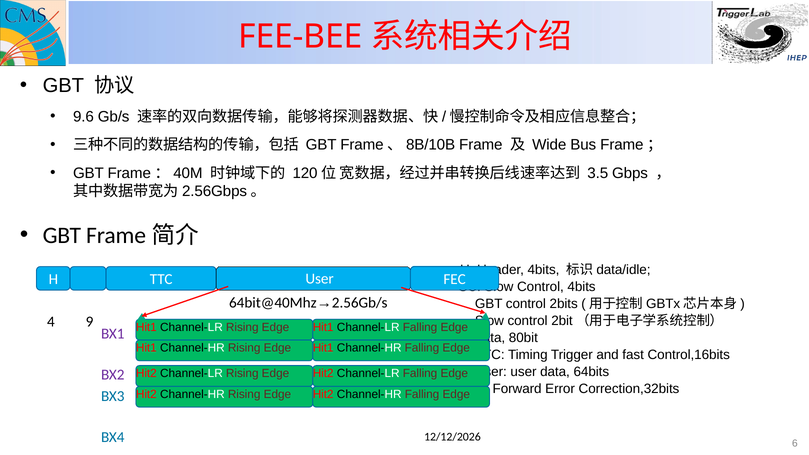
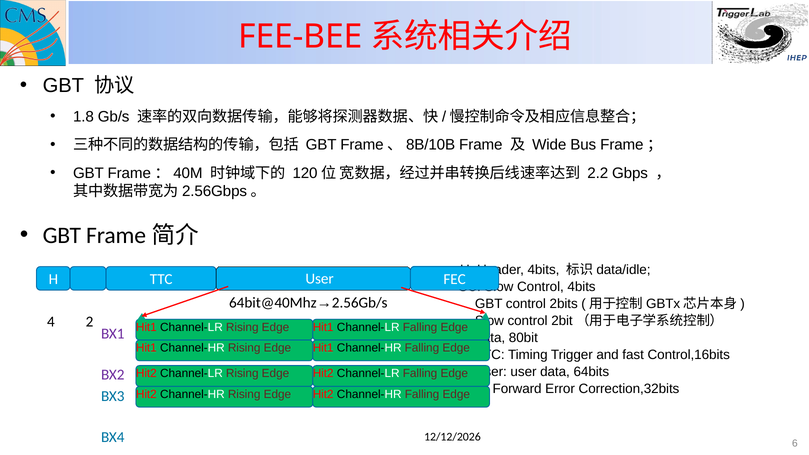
9.6: 9.6 -> 1.8 (83, 117)
3.5: 3.5 -> 2.2 (598, 173)
9: 9 -> 2 (89, 322)
